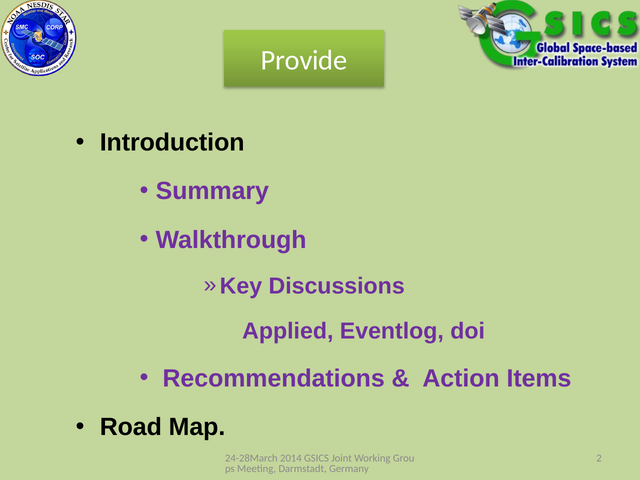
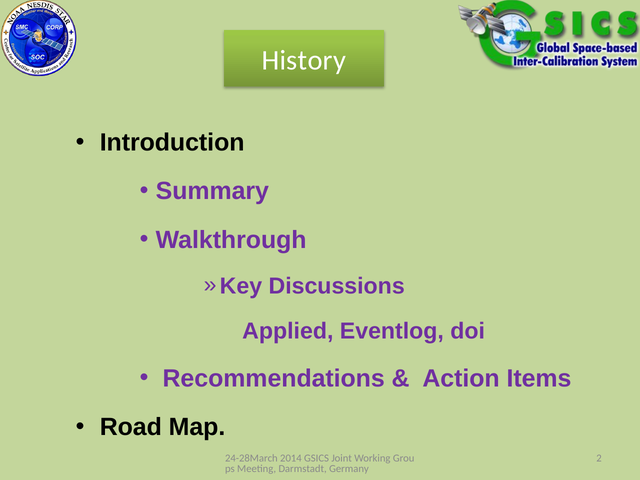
Provide: Provide -> History (304, 60)
